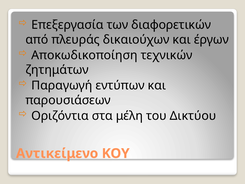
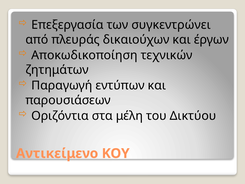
διαφορετικών: διαφορετικών -> συγκεντρώνει (171, 25)
